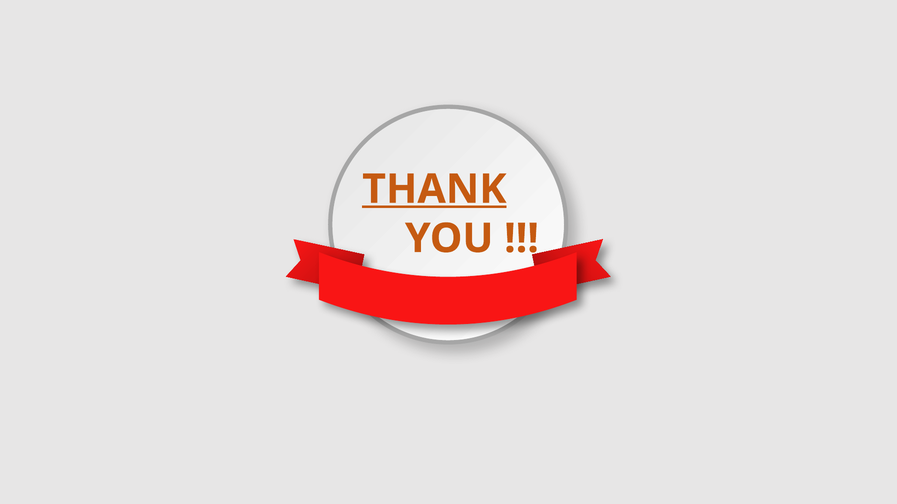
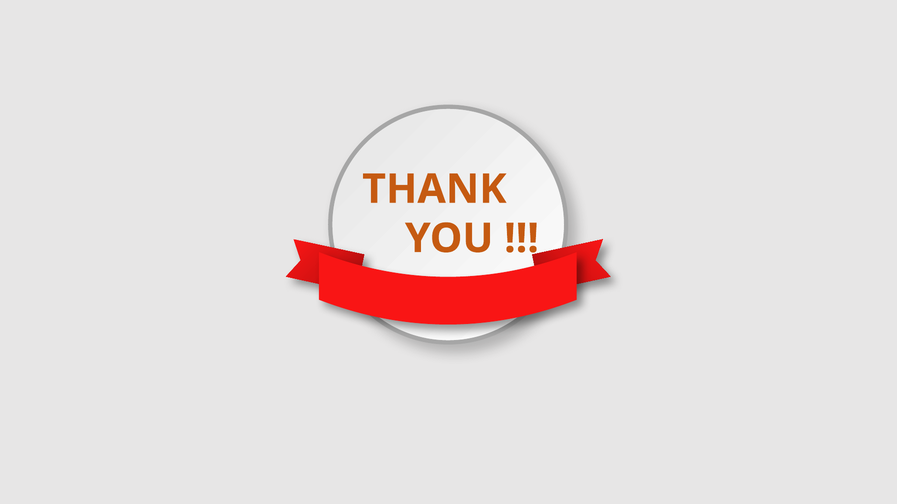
THANK underline: present -> none (434, 189)
